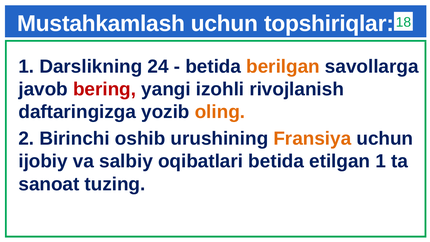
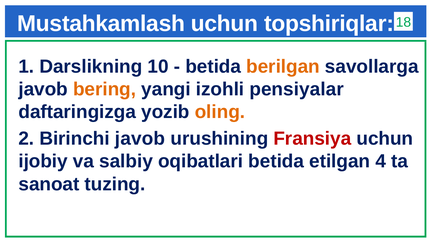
24: 24 -> 10 (158, 66)
bering colour: red -> orange (105, 89)
rivojlanish: rivojlanish -> pensiyalar (297, 89)
Birinchi oshib: oshib -> javob (140, 139)
Fransiya colour: orange -> red (312, 139)
etilgan 1: 1 -> 4 (381, 161)
